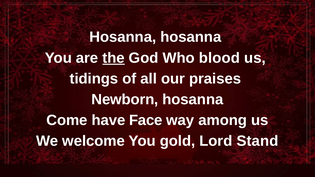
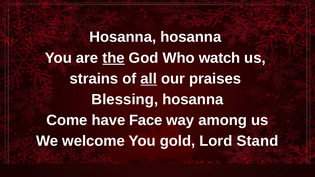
blood: blood -> watch (220, 58)
tidings: tidings -> strains (94, 79)
all underline: none -> present (149, 79)
Newborn: Newborn -> Blessing (125, 100)
